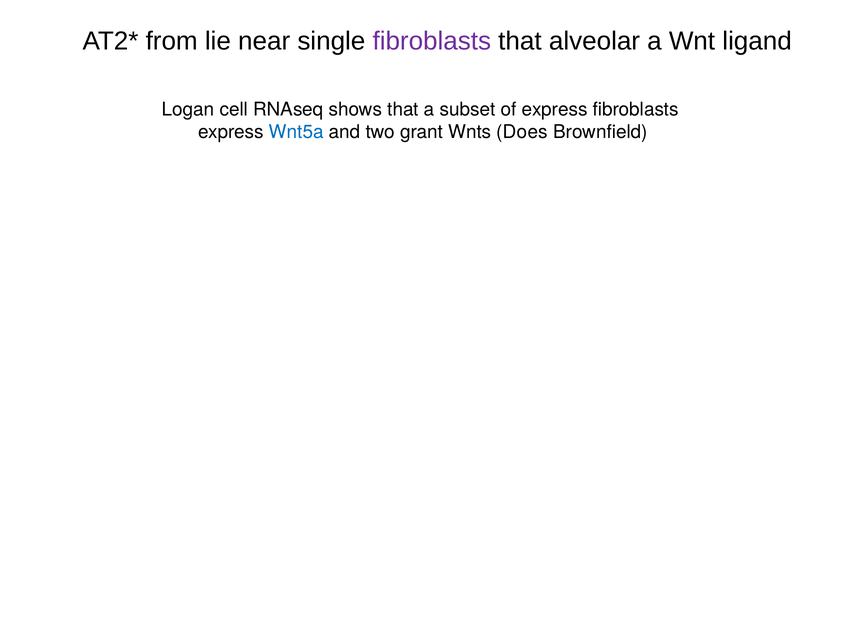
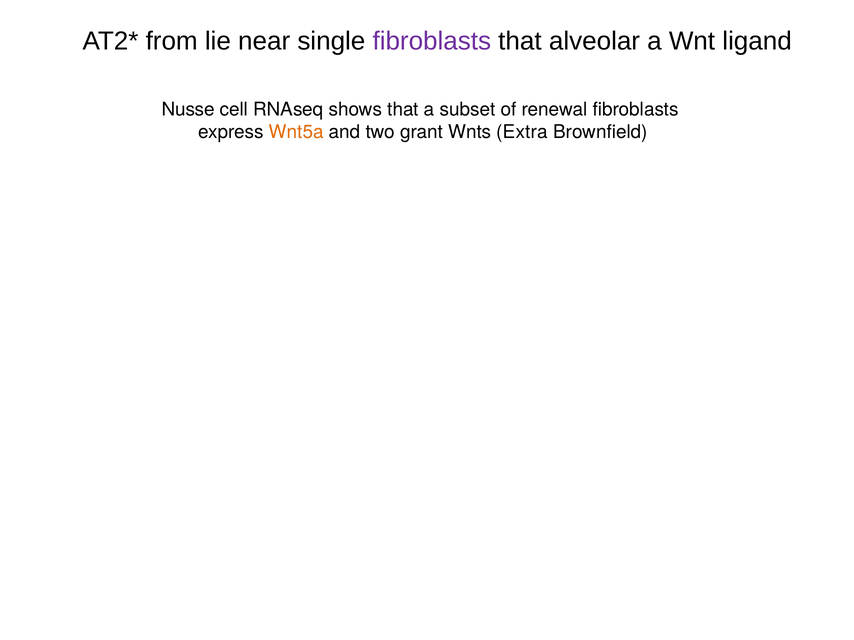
Logan: Logan -> Nusse (188, 110)
of express: express -> renewal (555, 110)
Wnt5a colour: blue -> orange (296, 132)
Does: Does -> Extra (522, 132)
